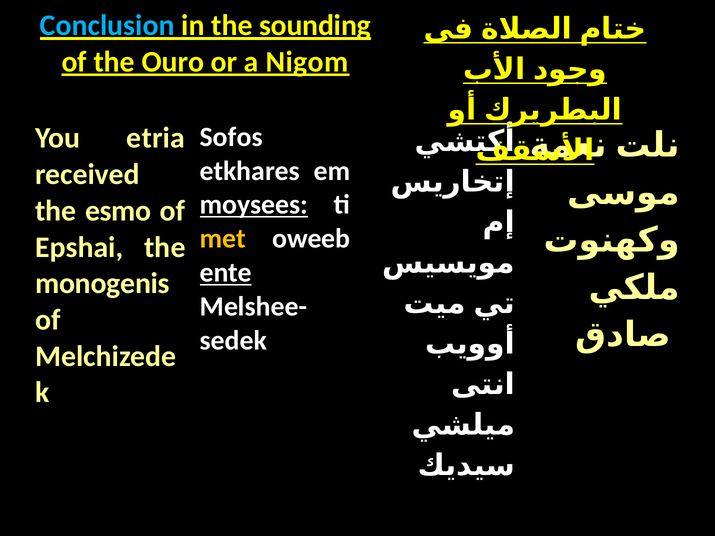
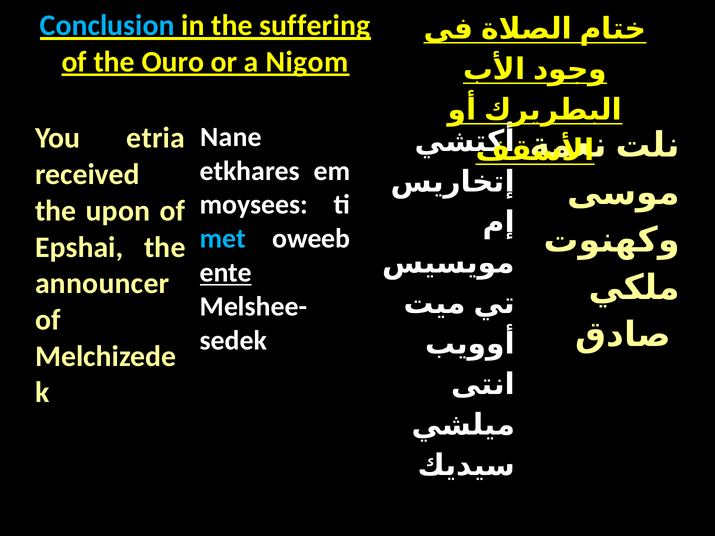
sounding: sounding -> suffering (315, 26)
Sofos: Sofos -> Nane (231, 137)
moysees underline: present -> none (254, 205)
esmo: esmo -> upon (118, 211)
met colour: yellow -> light blue (223, 239)
monogenis: monogenis -> announcer (102, 284)
